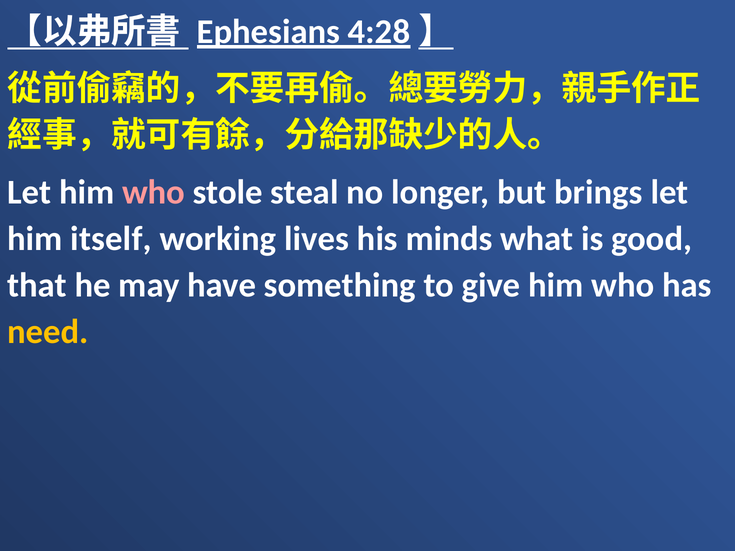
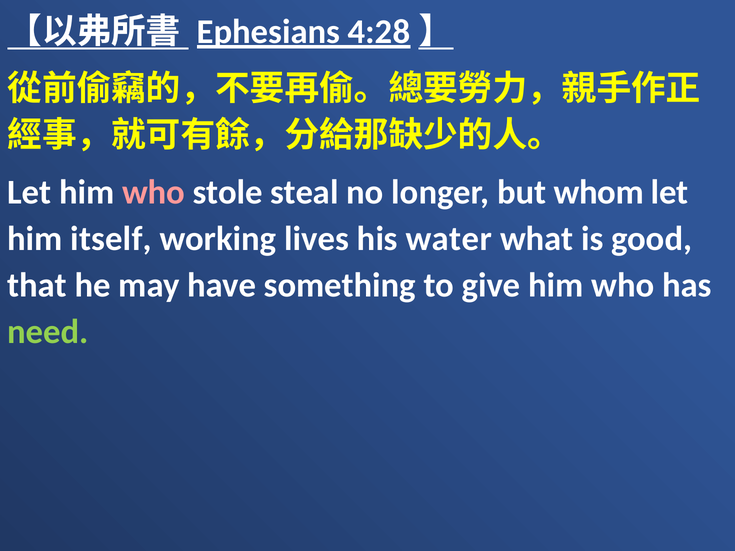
brings: brings -> whom (599, 192)
minds: minds -> water (449, 239)
need colour: yellow -> light green (48, 332)
